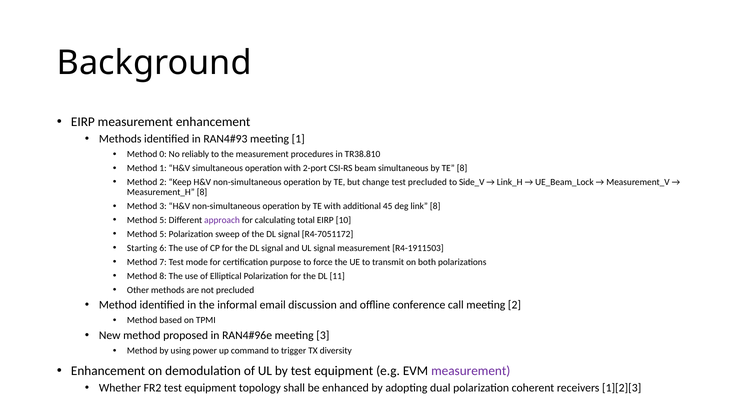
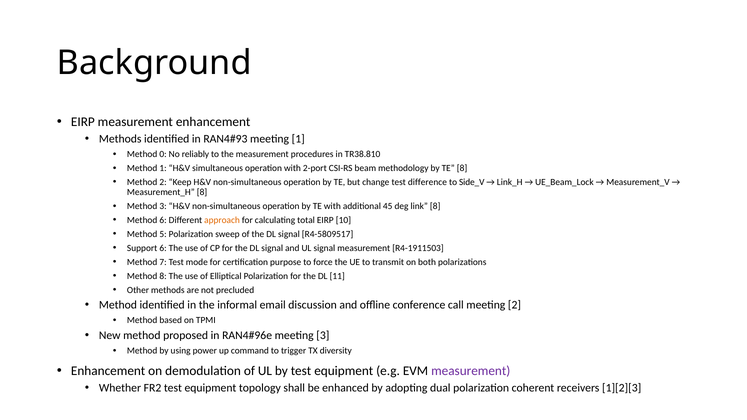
beam simultaneous: simultaneous -> methodology (403, 168)
test precluded: precluded -> difference (427, 182)
5: 5 -> 6 (163, 220)
approach colour: purple -> orange (222, 220)
R4-7051172: R4-7051172 -> R4-5809517 (328, 234)
Starting: Starting -> Support (142, 248)
